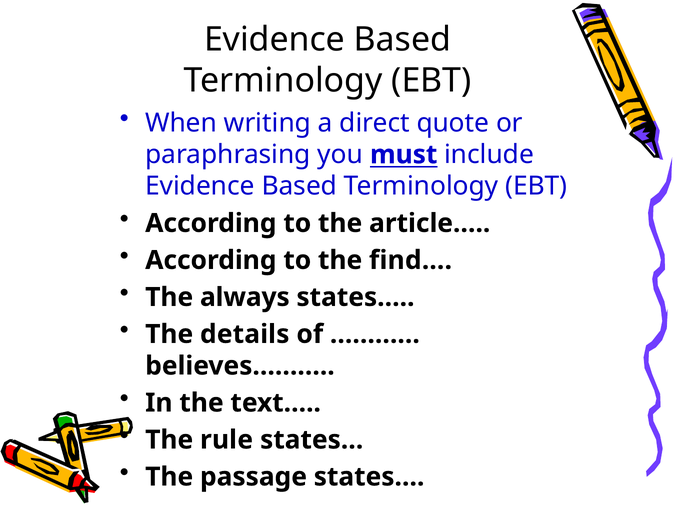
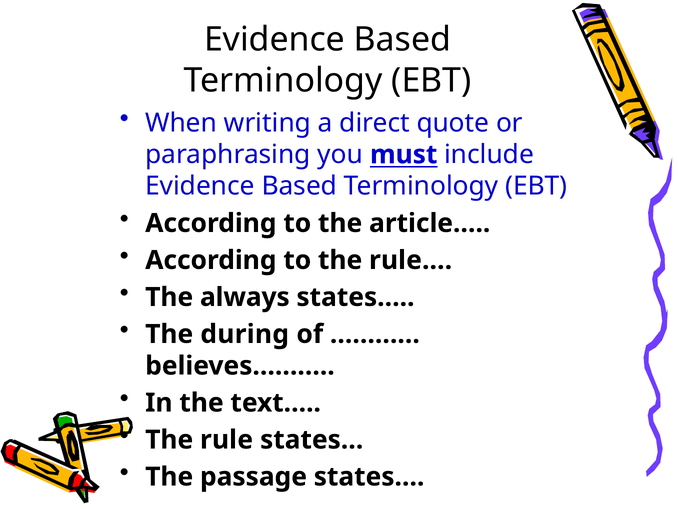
find…: find… -> rule… (411, 260)
details: details -> during (245, 334)
